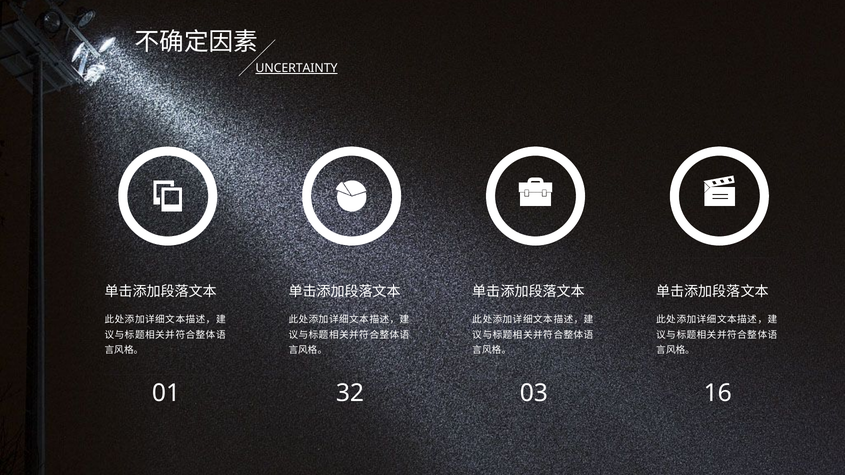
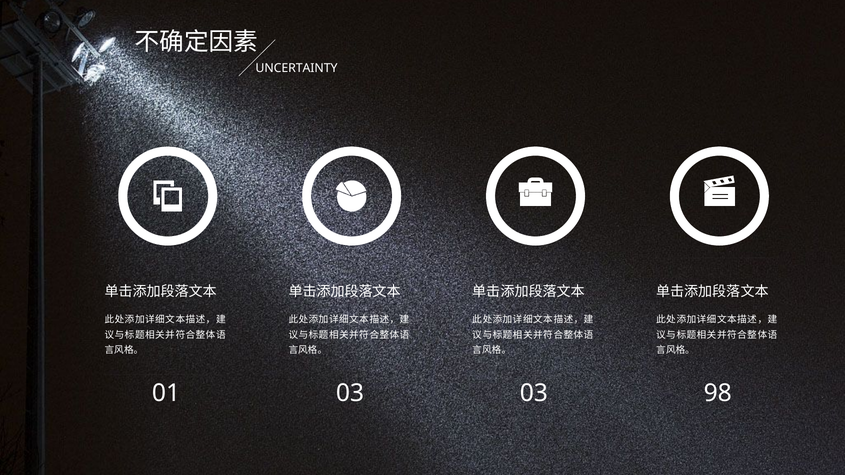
UNCERTAINTY underline: present -> none (296, 68)
01 32: 32 -> 03 (350, 393)
16: 16 -> 98 (718, 393)
